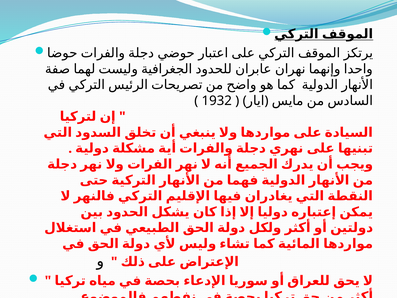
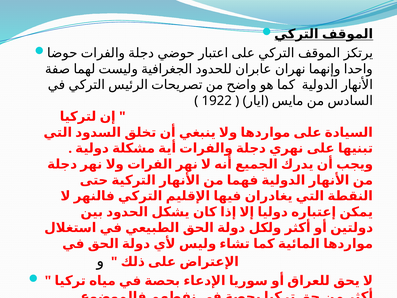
1932: 1932 -> 1922 (217, 101)
